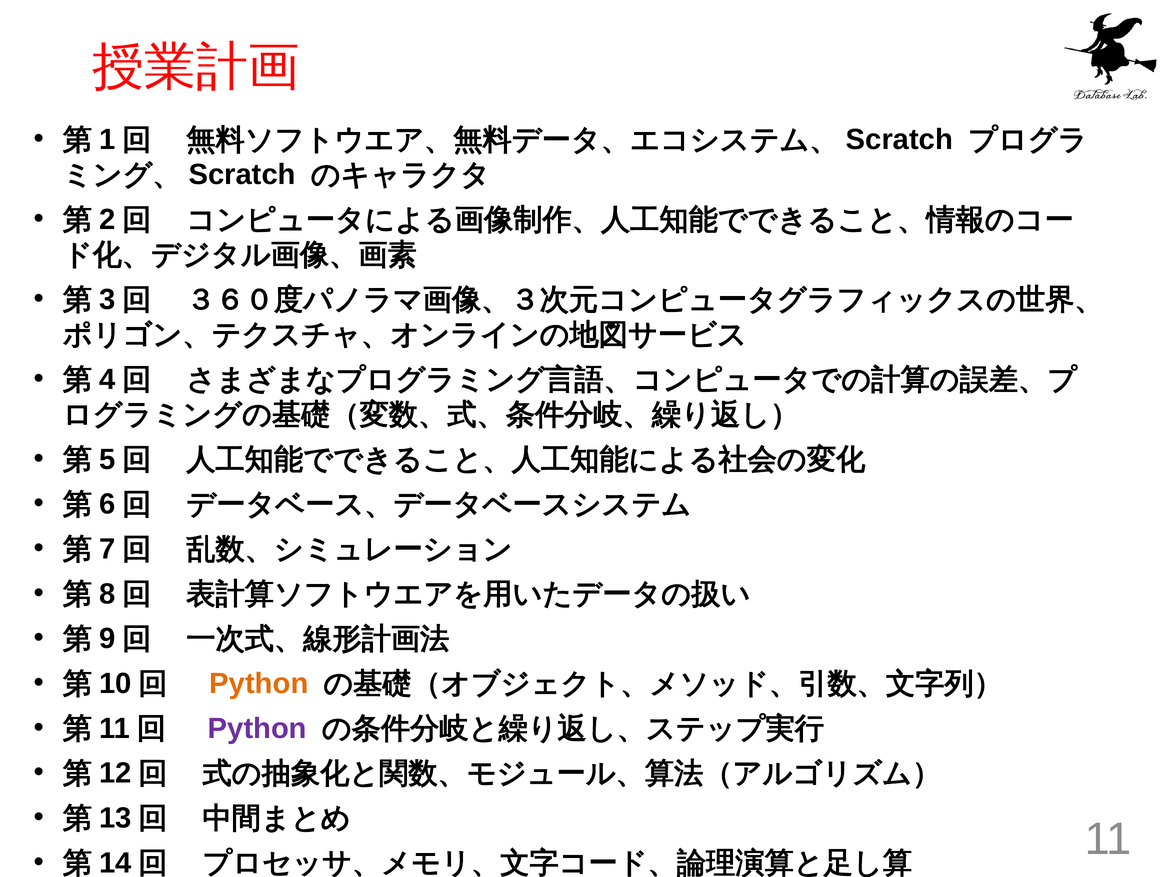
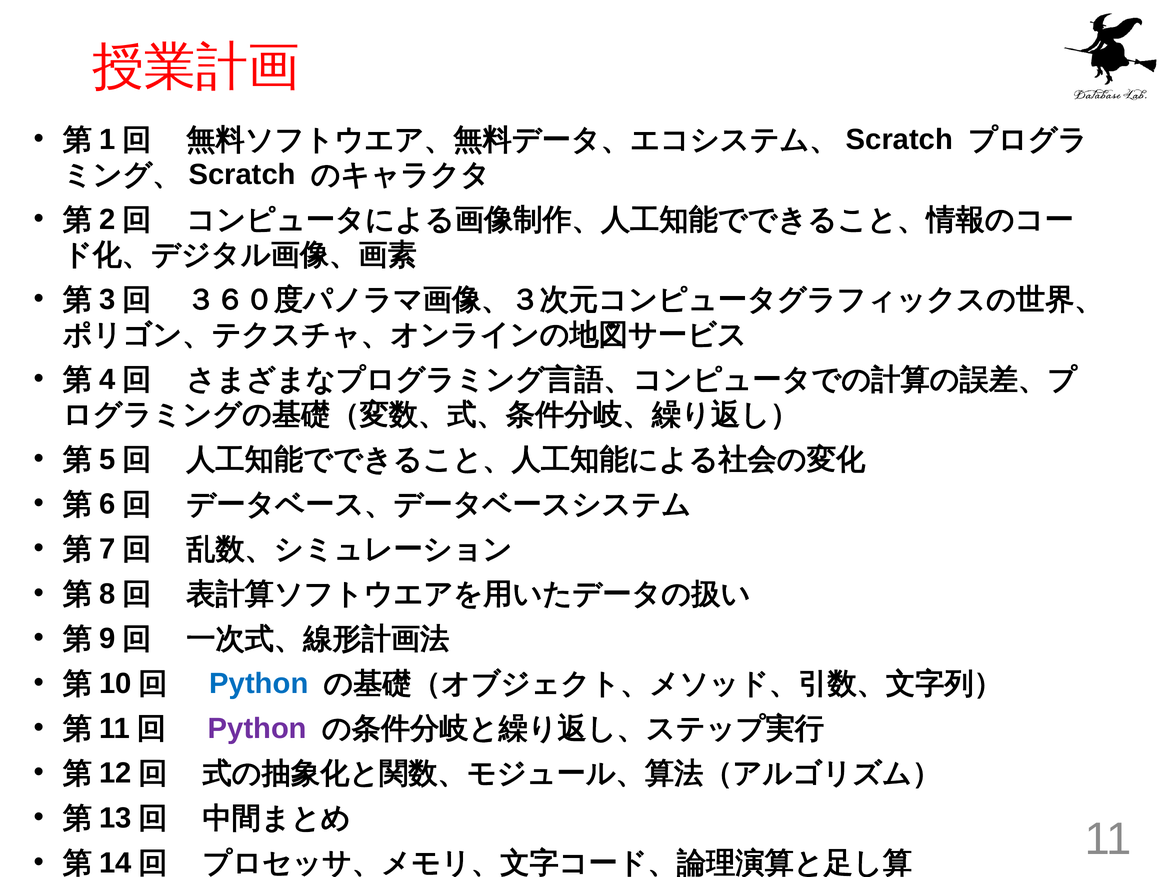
Python colour: orange -> blue (259, 683)
